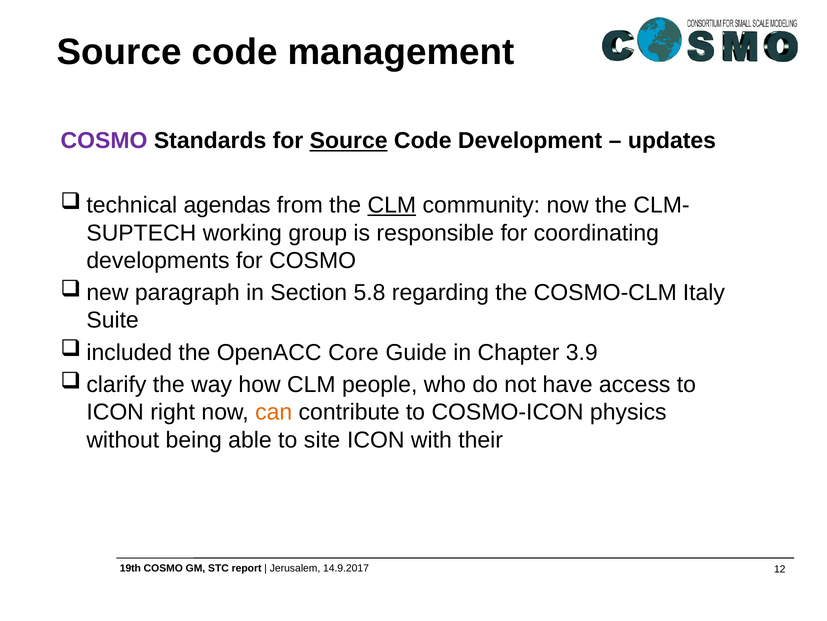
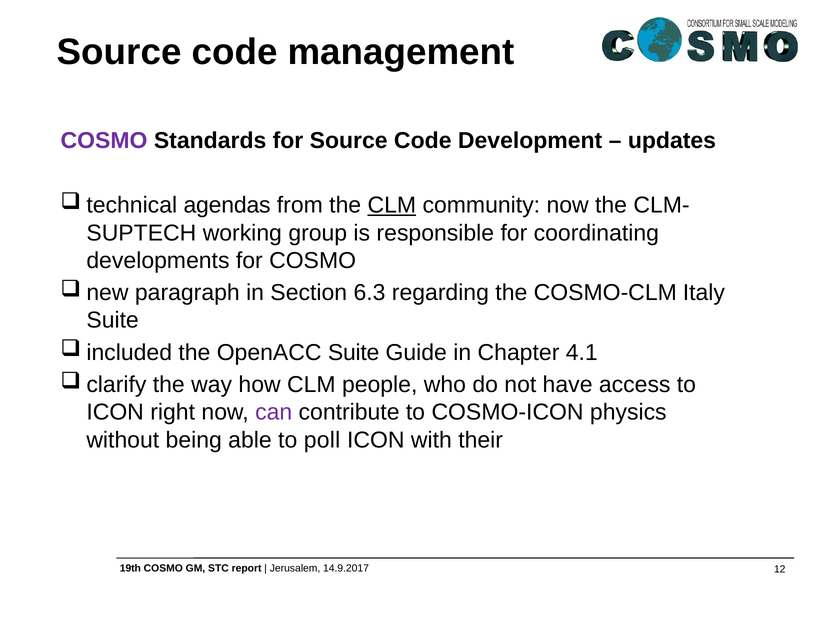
Source underline: present -> none (349, 141)
5.8: 5.8 -> 6.3 (369, 292)
OpenACC Core: Core -> Suite (354, 352)
3.9: 3.9 -> 4.1 (582, 352)
can colour: orange -> purple (274, 412)
site: site -> poll (322, 439)
